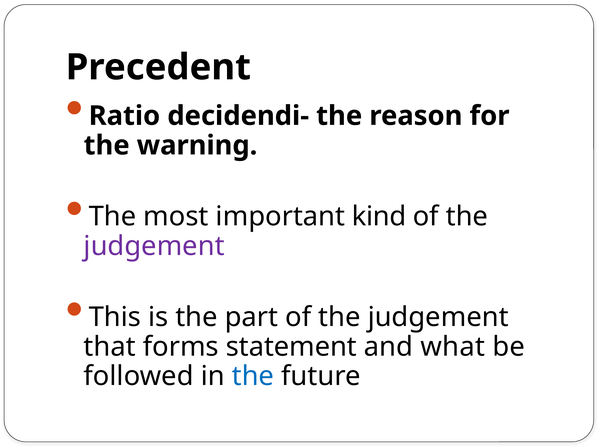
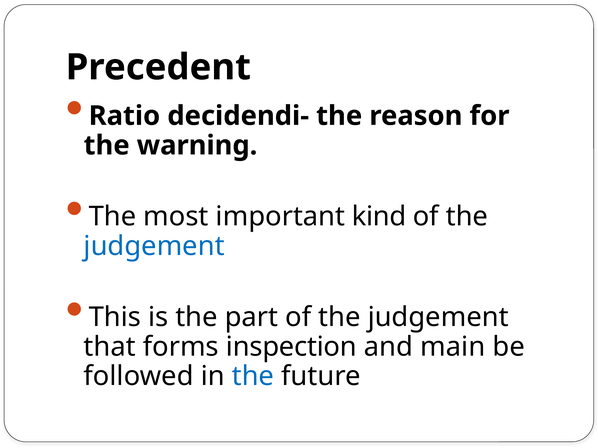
judgement colour: purple -> blue (154, 246)
statement: statement -> inspection (291, 347)
what: what -> main (453, 347)
